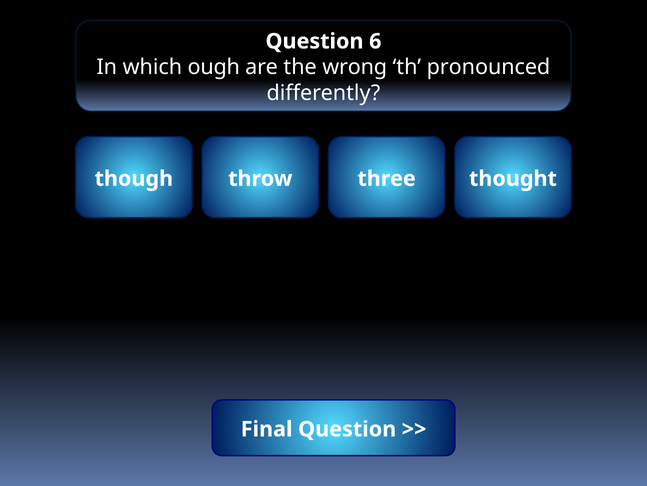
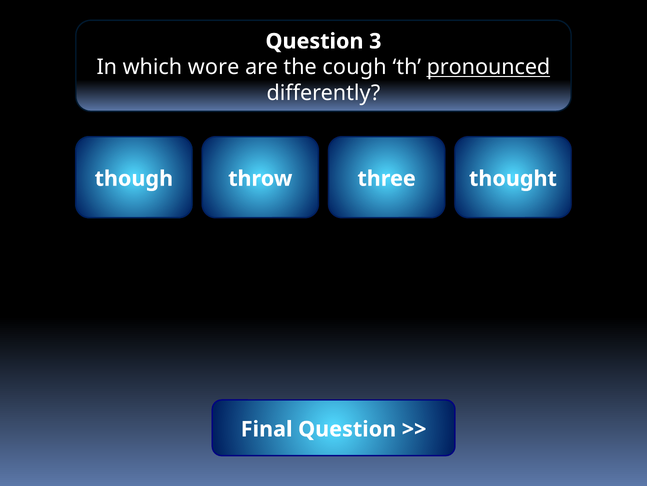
6: 6 -> 3 (375, 41)
ough: ough -> wore (214, 67)
the wrong: wrong -> cough (355, 67)
pronounced underline: none -> present (488, 67)
